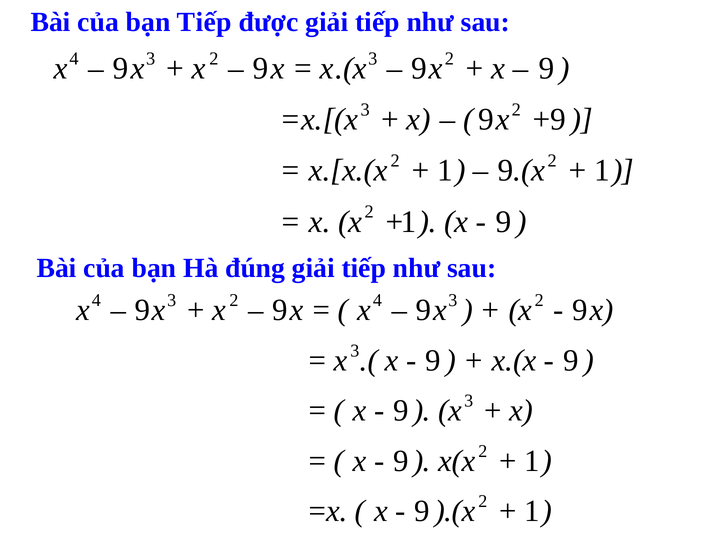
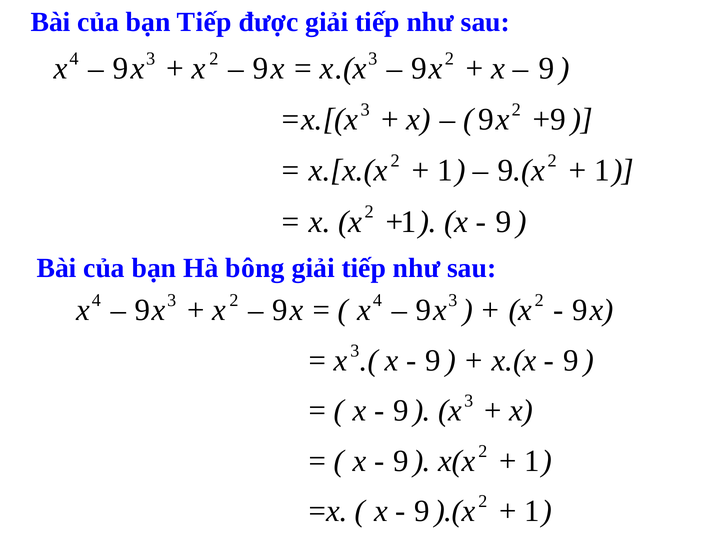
đúng: đúng -> bông (255, 268)
